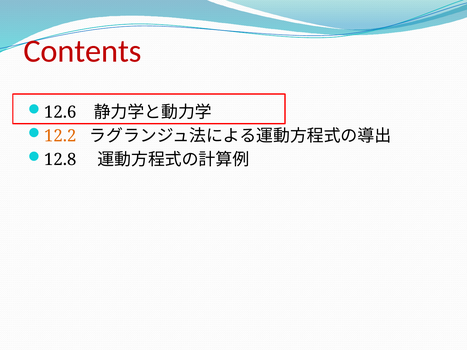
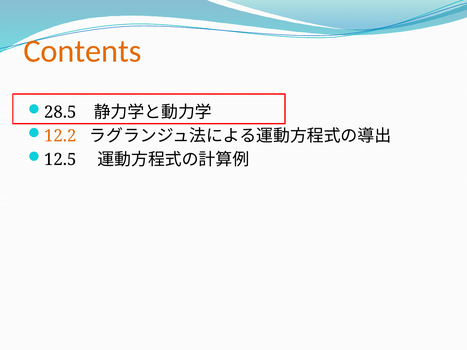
Contents colour: red -> orange (82, 51)
12.6: 12.6 -> 28.5 (60, 112)
12.8: 12.8 -> 12.5 (60, 160)
